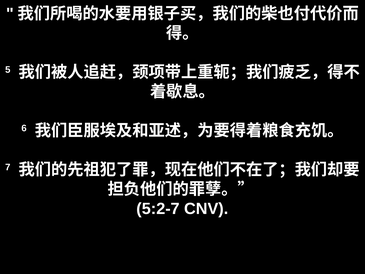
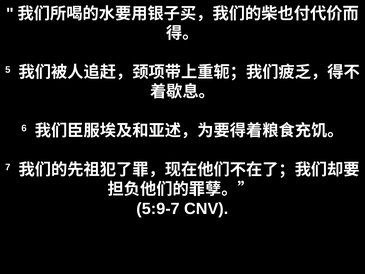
5:2-7: 5:2-7 -> 5:9-7 (158, 209)
